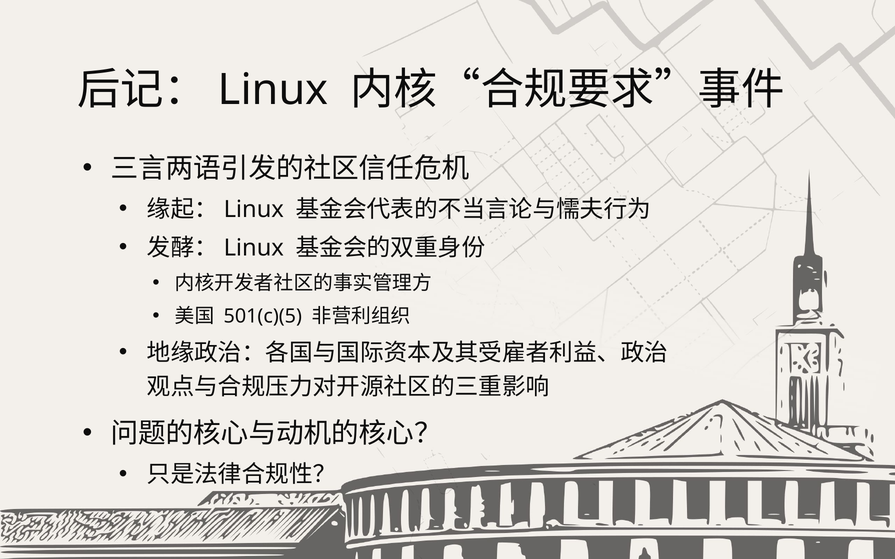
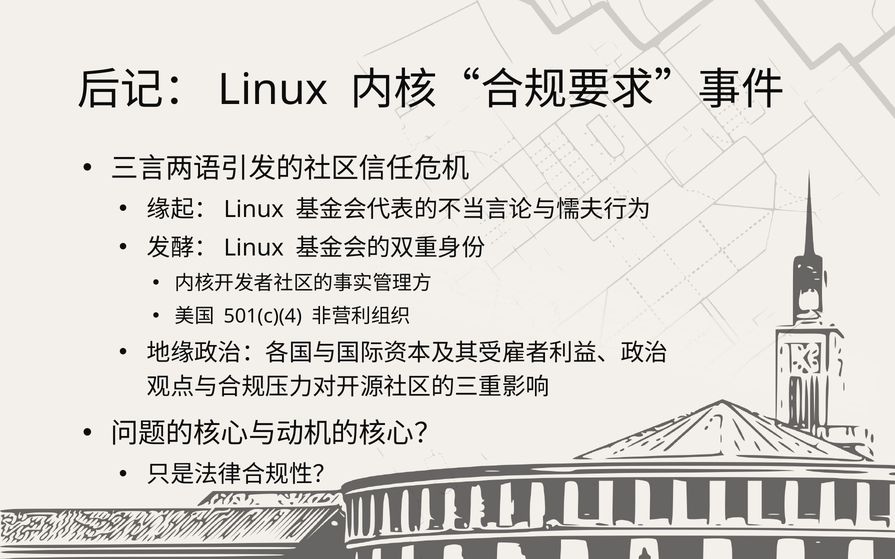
501(c)(5: 501(c)(5 -> 501(c)(4 (263, 316)
